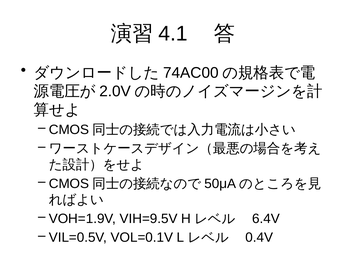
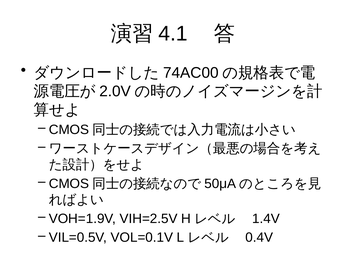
VIH=9.5V: VIH=9.5V -> VIH=2.5V (149, 218)
6.4V: 6.4V -> 1.4V (266, 218)
